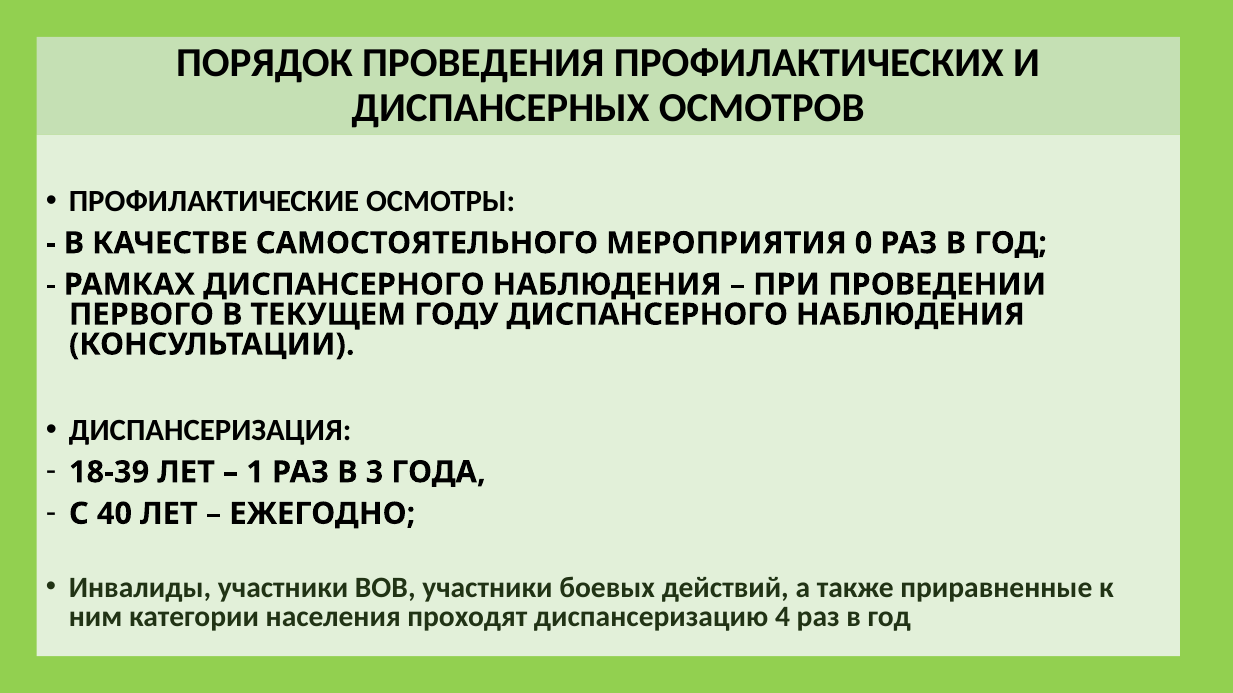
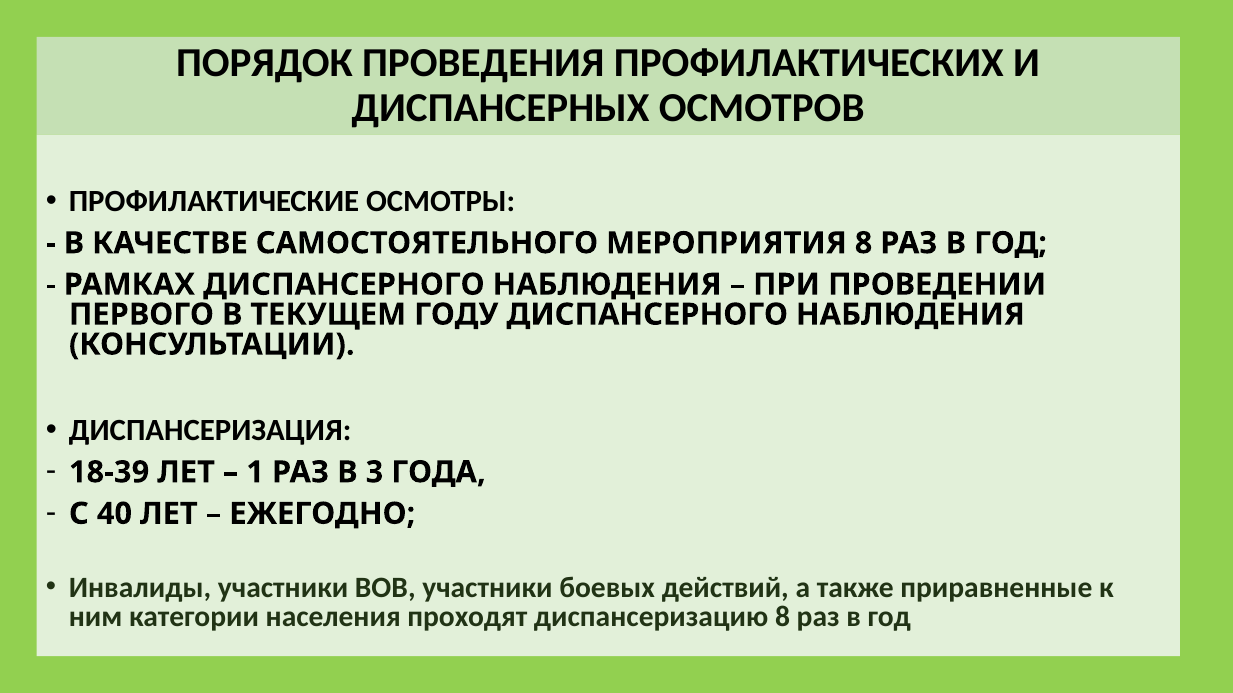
МЕРОПРИЯТИЯ 0: 0 -> 8 (864, 243)
диспансеризацию 4: 4 -> 8 (783, 617)
